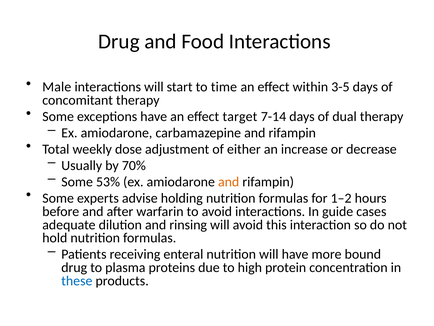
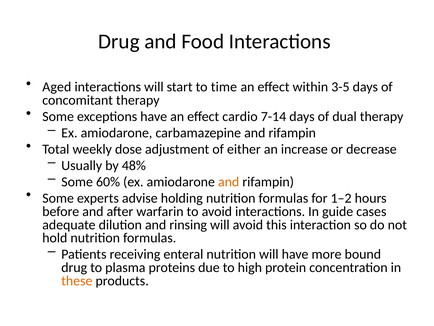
Male: Male -> Aged (57, 87)
target: target -> cardio (240, 116)
70%: 70% -> 48% (134, 165)
53%: 53% -> 60% (108, 182)
these colour: blue -> orange (77, 281)
